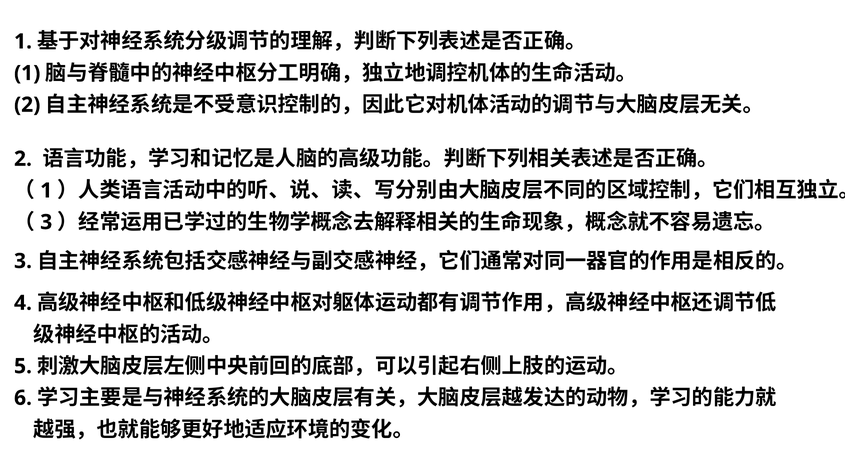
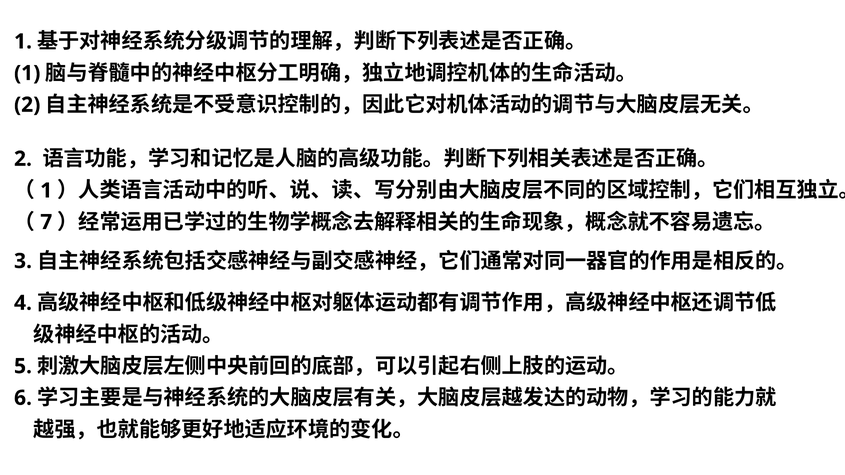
3: 3 -> 7 (46, 222)
